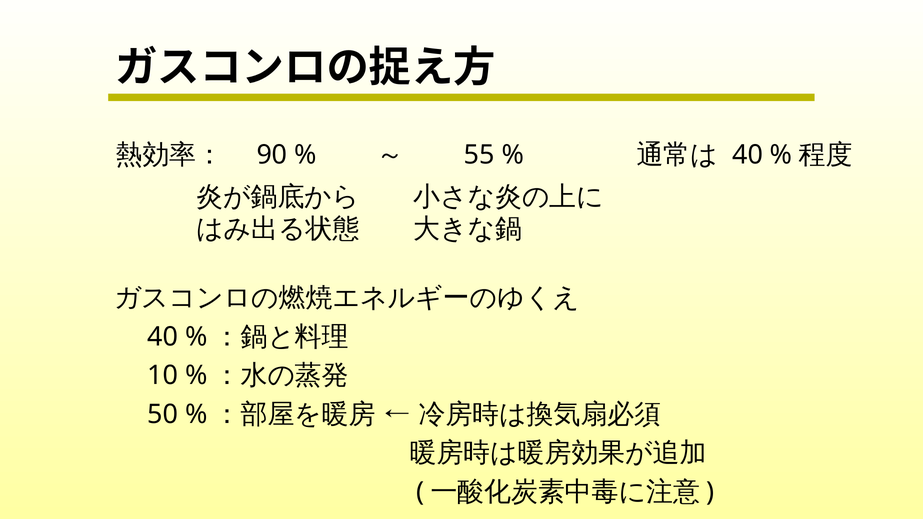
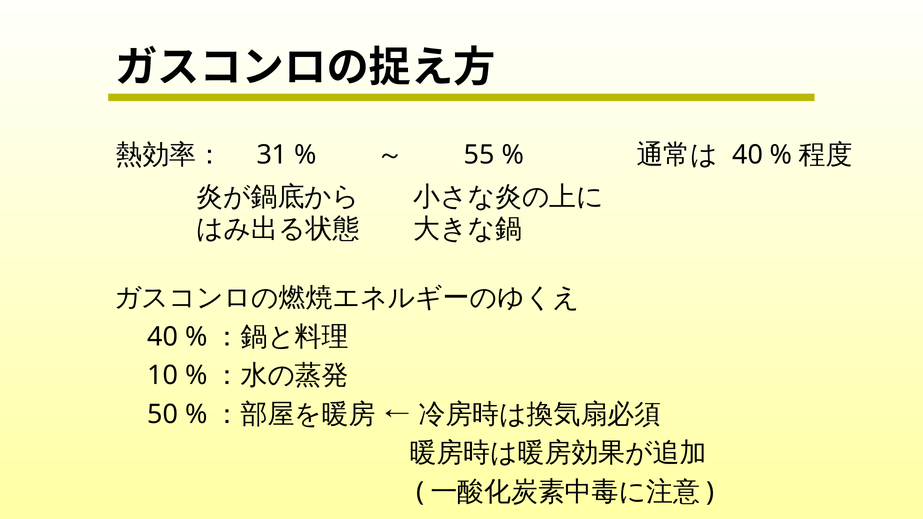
90: 90 -> 31 (272, 155)
